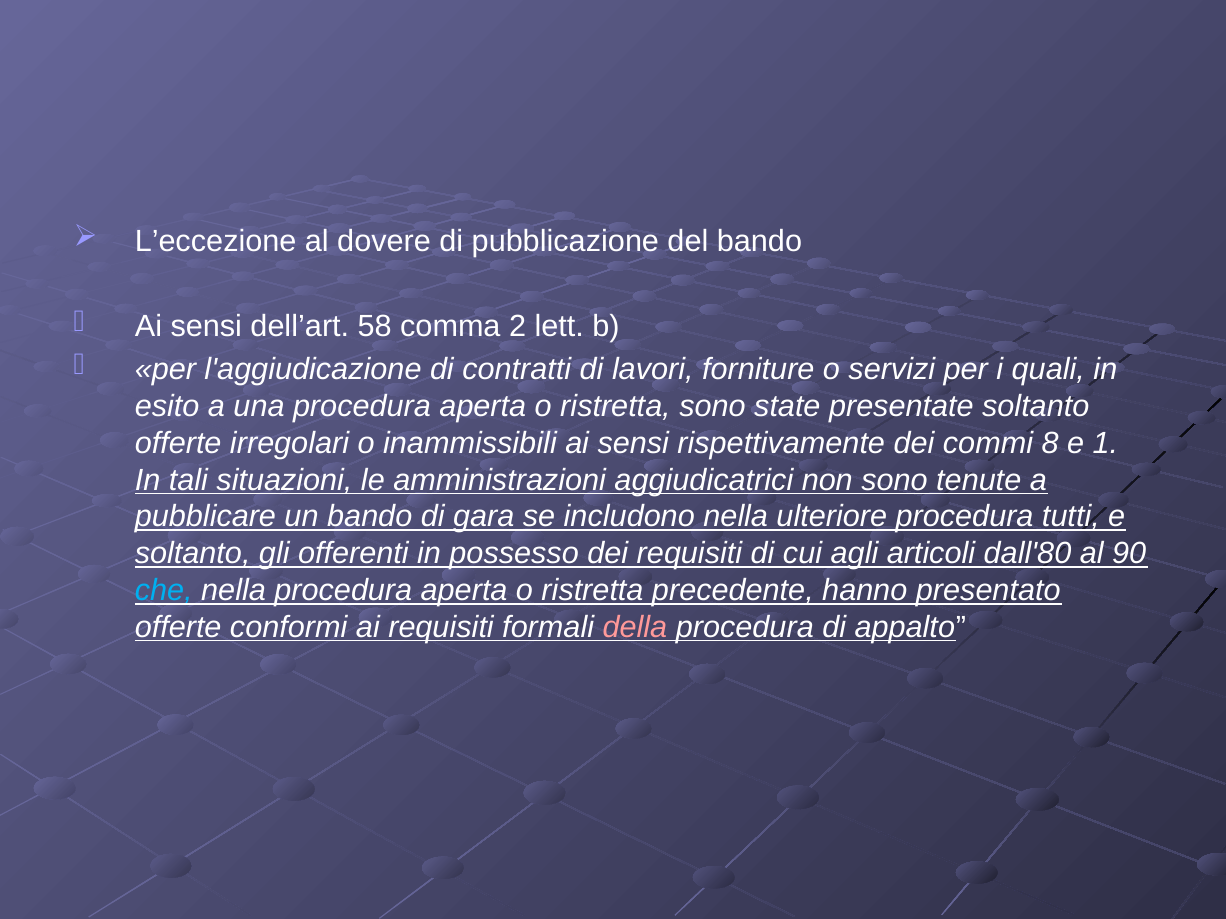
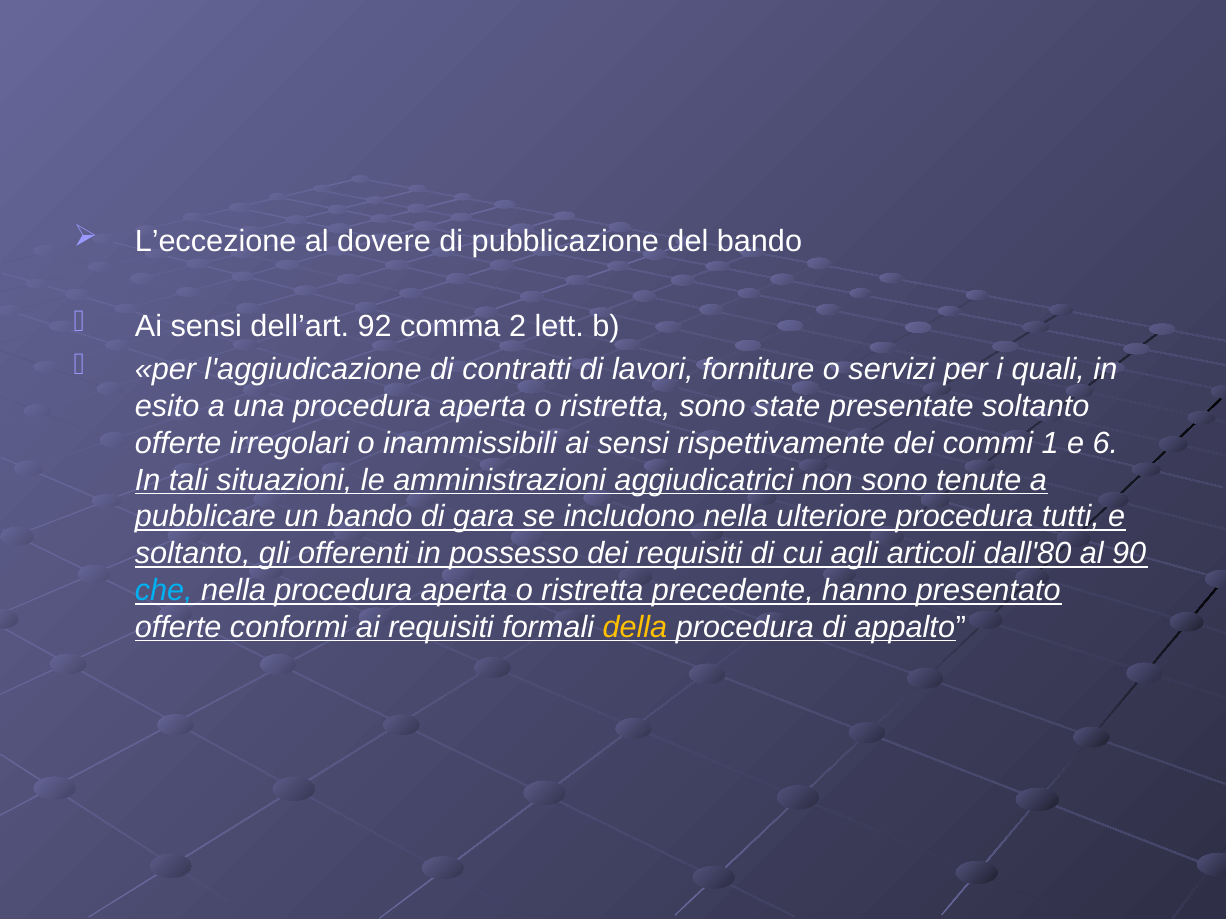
58: 58 -> 92 (375, 327)
8: 8 -> 1 (1050, 444)
1: 1 -> 6 (1105, 444)
della colour: pink -> yellow (635, 627)
